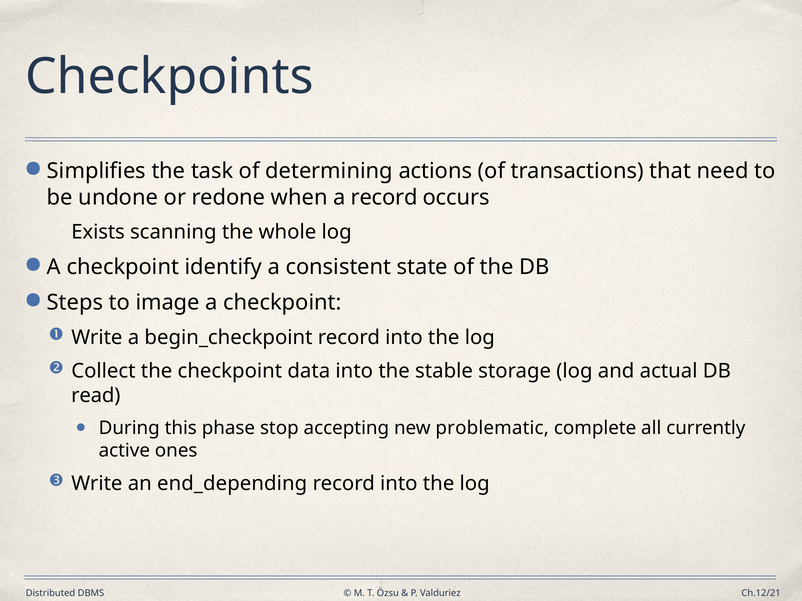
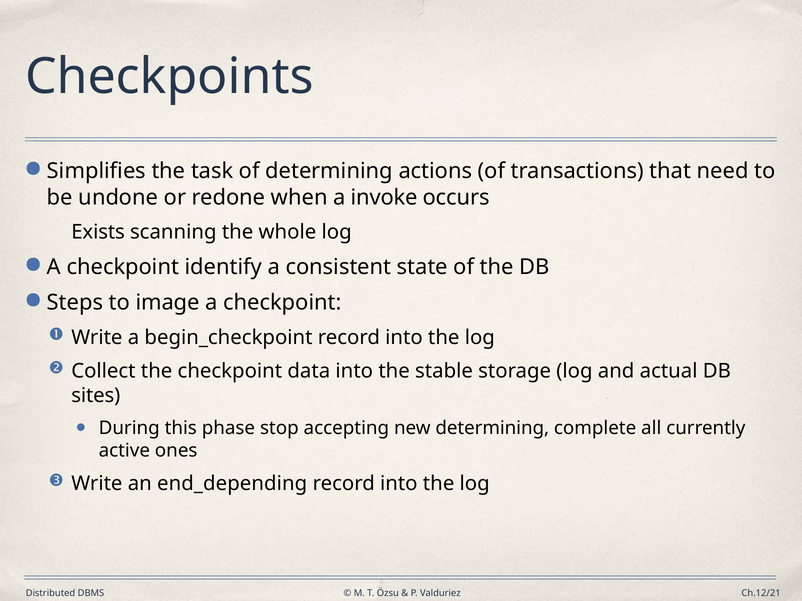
a record: record -> invoke (384, 198)
read: read -> sites (96, 396)
new problematic: problematic -> determining (492, 429)
